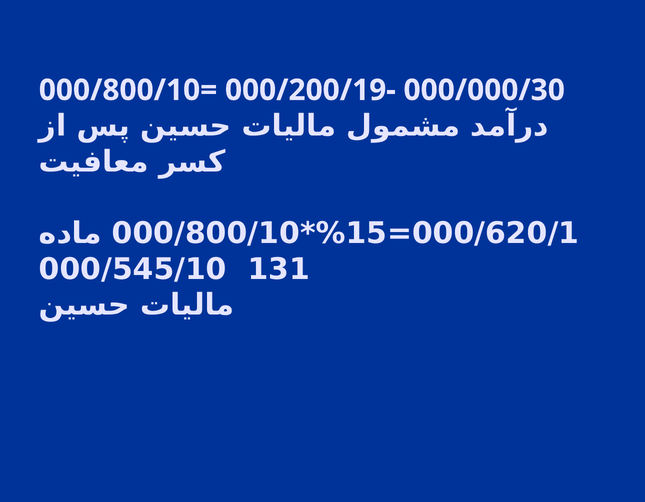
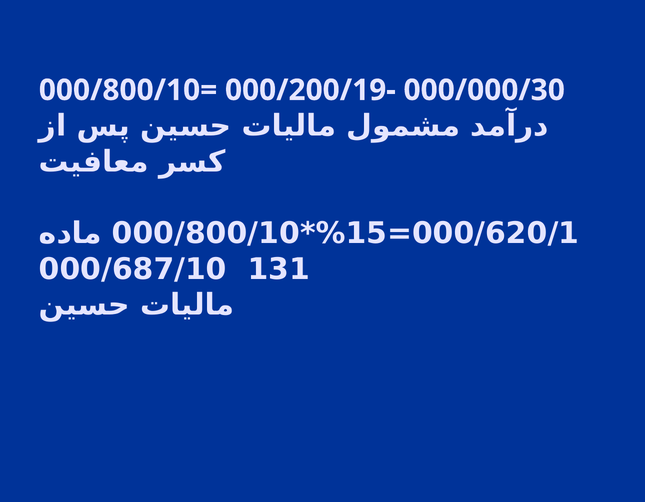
000/545/10: 000/545/10 -> 000/687/10 (133, 269)
